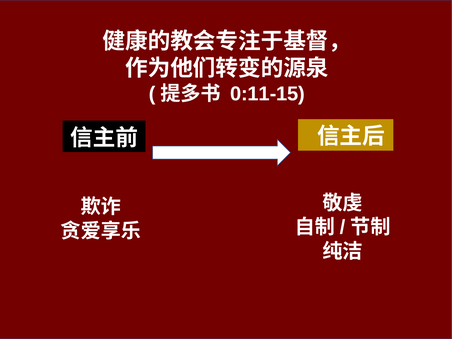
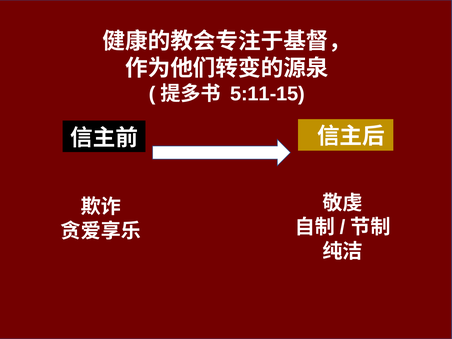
0:11-15: 0:11-15 -> 5:11-15 (267, 94)
